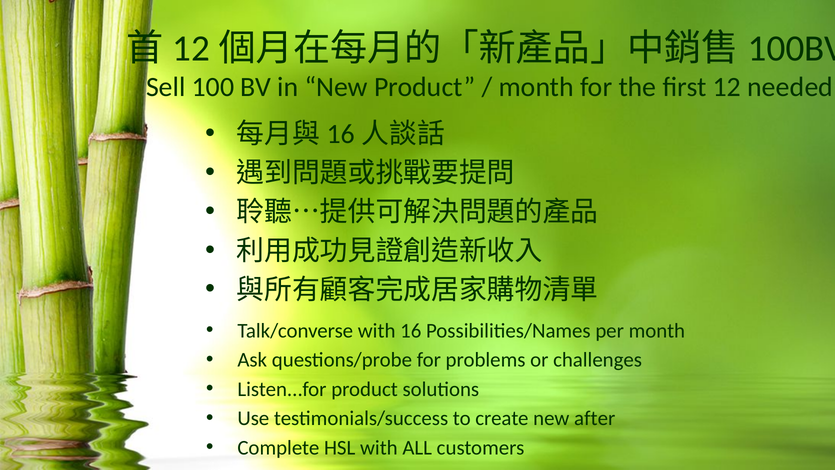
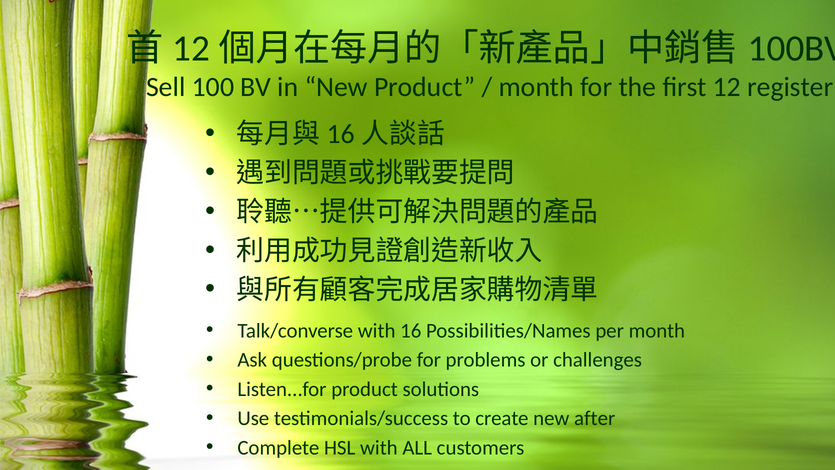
needed: needed -> register (790, 87)
